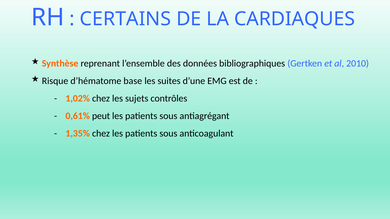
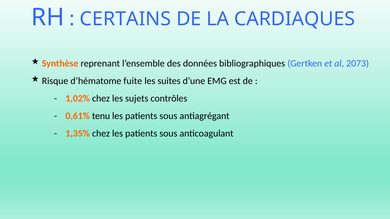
2010: 2010 -> 2073 (358, 64)
base: base -> fuite (133, 81)
peut: peut -> tenu (101, 116)
